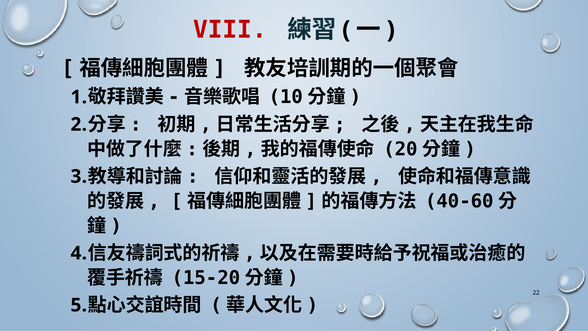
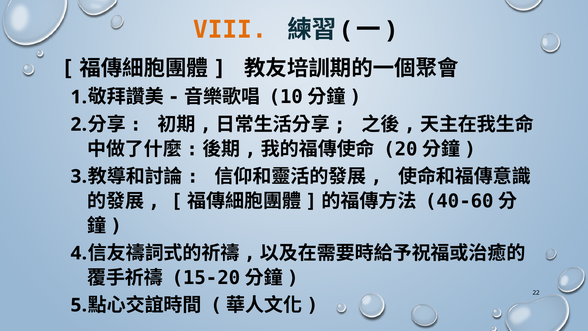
VIII colour: red -> orange (230, 30)
